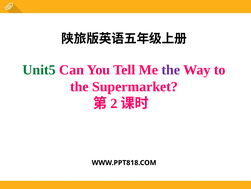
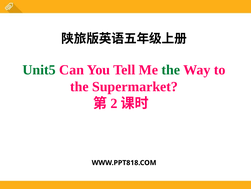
the colour: purple -> green (171, 70)
